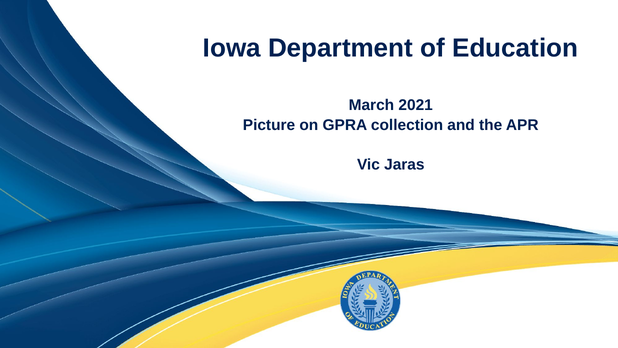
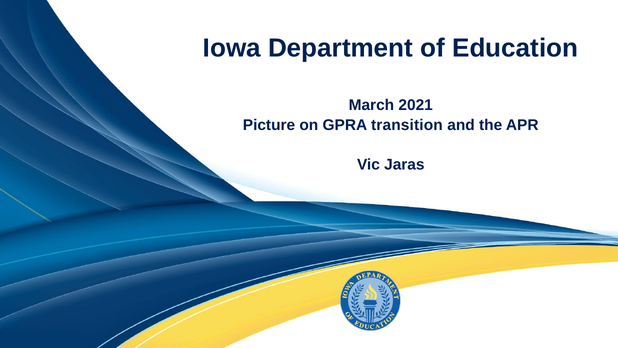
collection: collection -> transition (407, 125)
